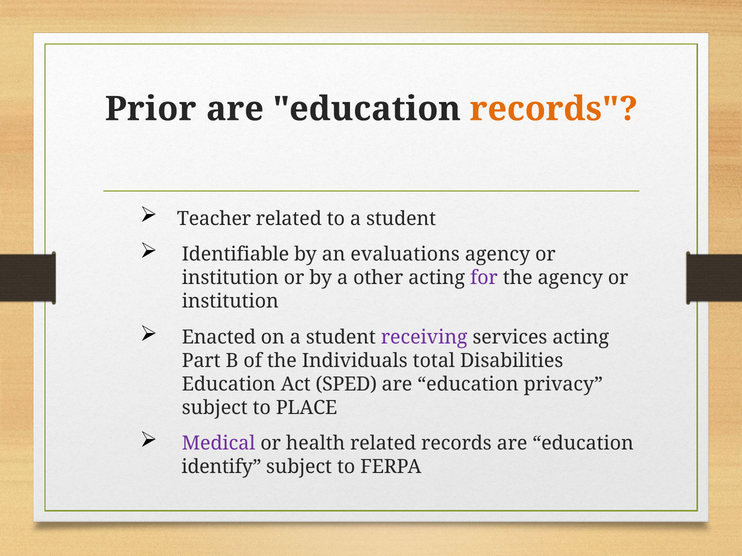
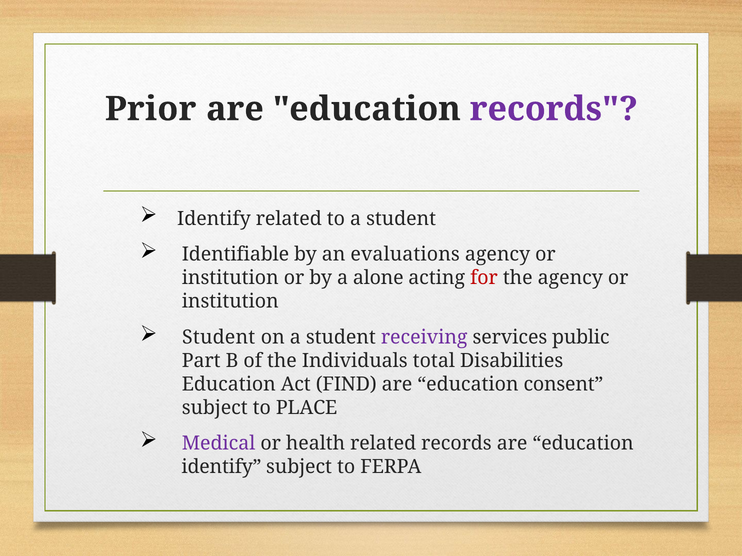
records colour: orange -> purple (554, 109)
Teacher: Teacher -> Identify (214, 219)
other: other -> alone (378, 278)
for colour: purple -> red (484, 278)
Enacted: Enacted -> Student (219, 338)
services acting: acting -> public (581, 338)
SPED: SPED -> FIND (346, 385)
privacy: privacy -> consent (563, 385)
